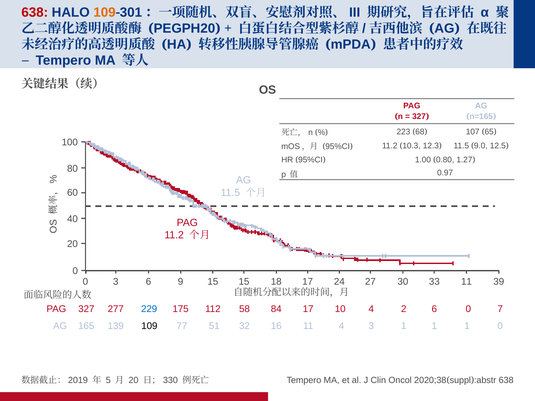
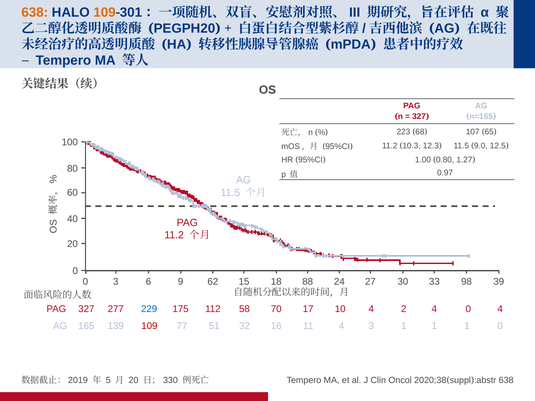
638 colour: red -> orange (35, 12)
9 15: 15 -> 62 (213, 282)
18 17: 17 -> 88 (308, 282)
33 11: 11 -> 98 (467, 282)
84: 84 -> 70 (276, 309)
2 6: 6 -> 4 (434, 309)
0 7: 7 -> 4 (500, 309)
109 colour: black -> red (149, 326)
